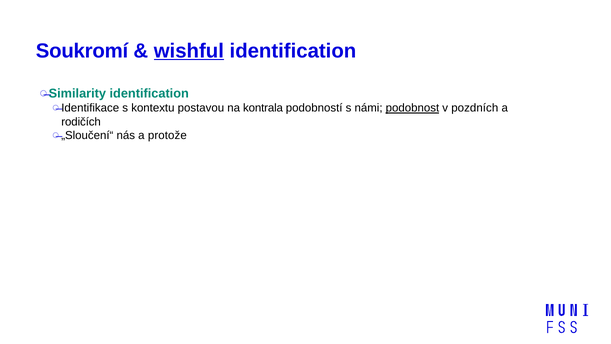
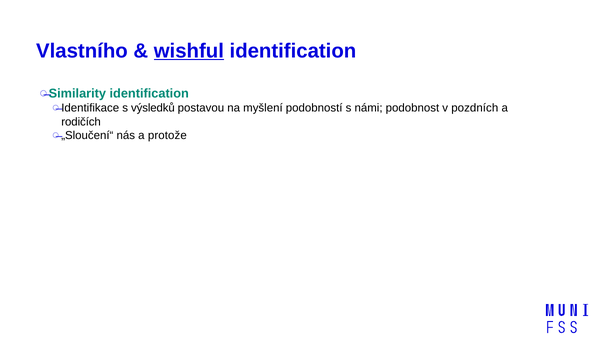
Soukromí: Soukromí -> Vlastního (82, 51)
kontextu: kontextu -> výsledků (153, 108)
kontrala: kontrala -> myšlení (263, 108)
podobnost underline: present -> none (412, 108)
